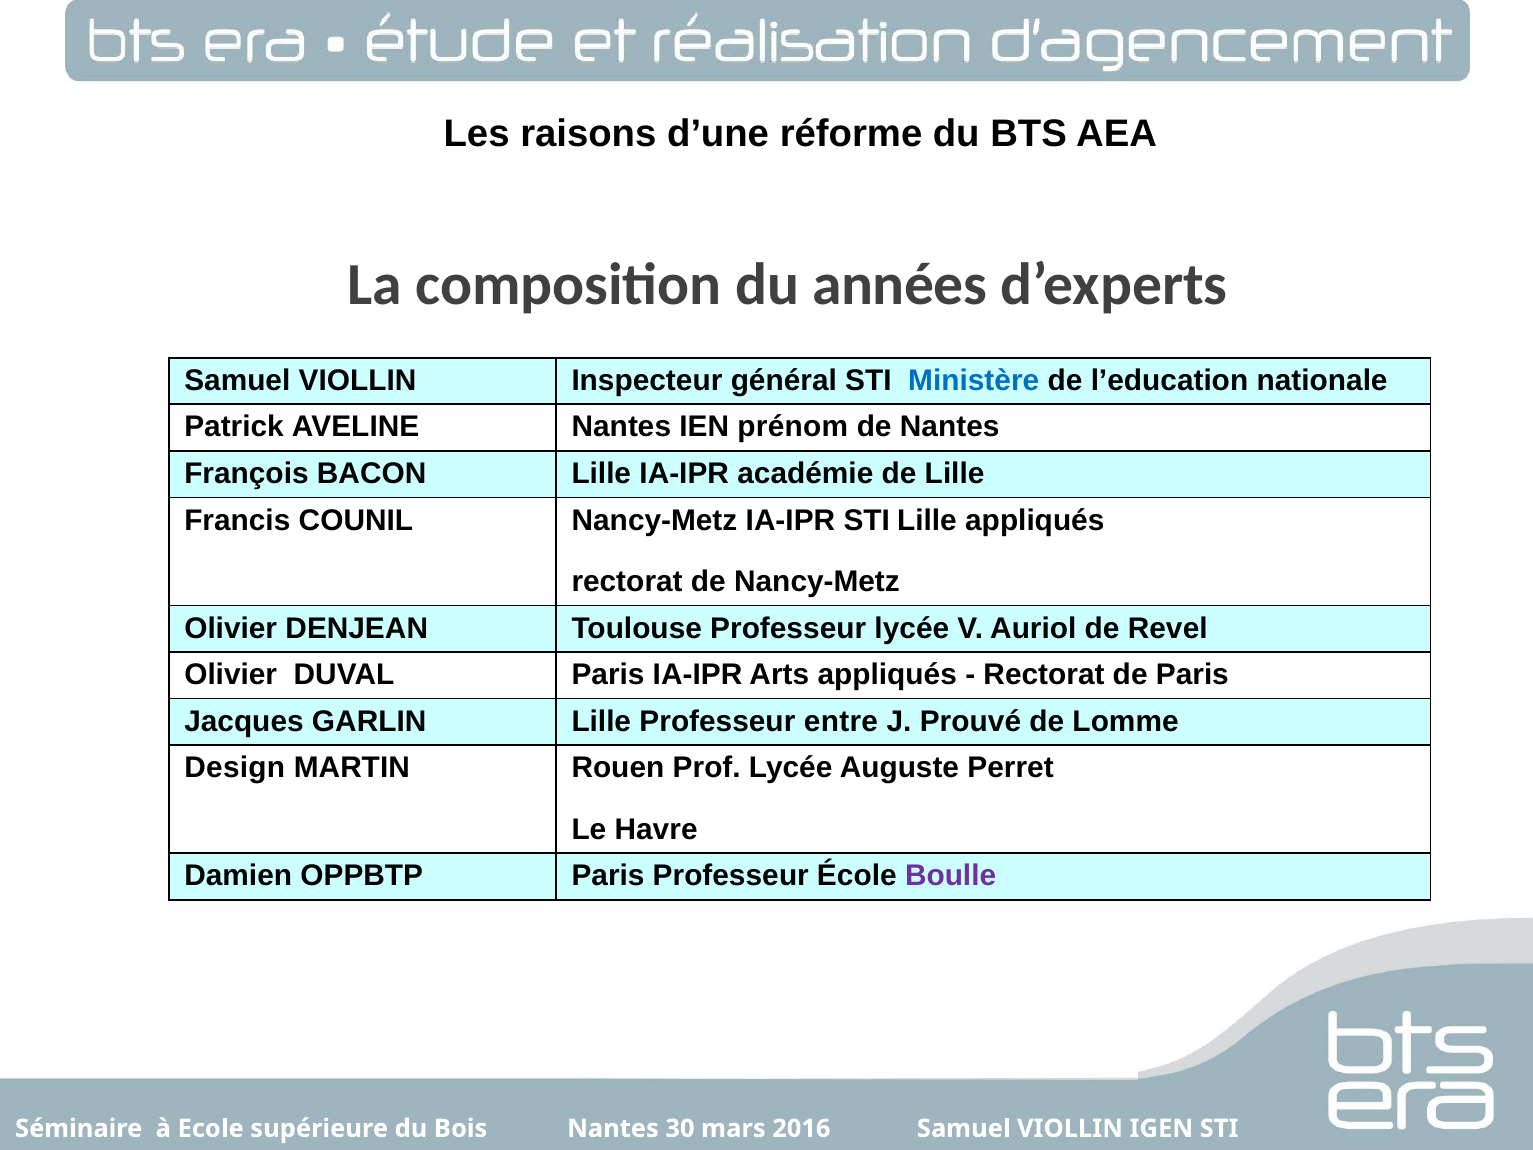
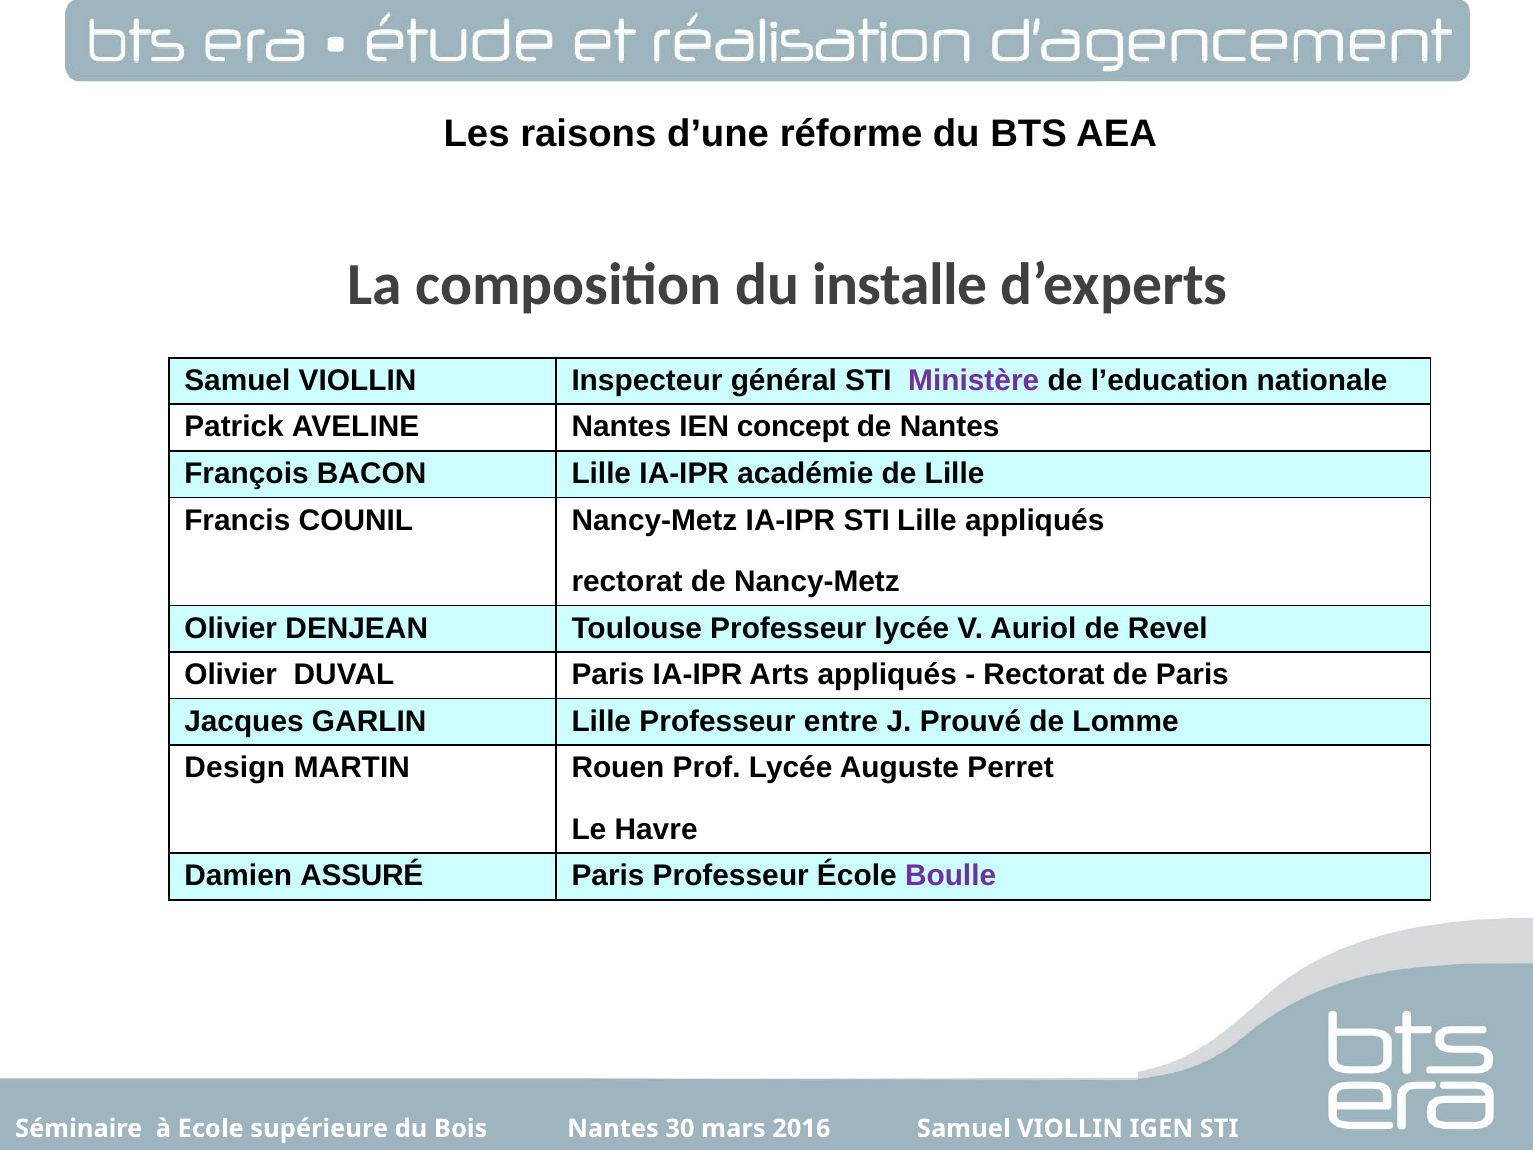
années: années -> installe (900, 284)
Ministère colour: blue -> purple (974, 380)
prénom: prénom -> concept (793, 427)
OPPBTP: OPPBTP -> ASSURÉ (362, 876)
